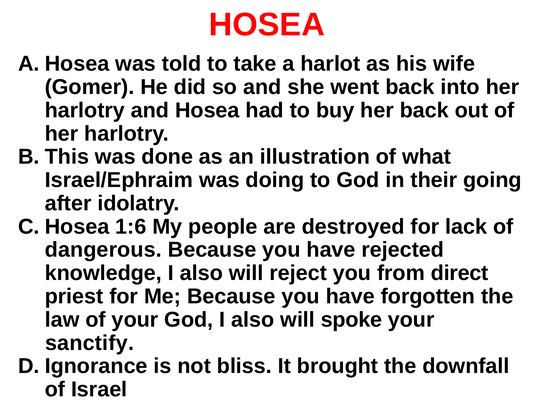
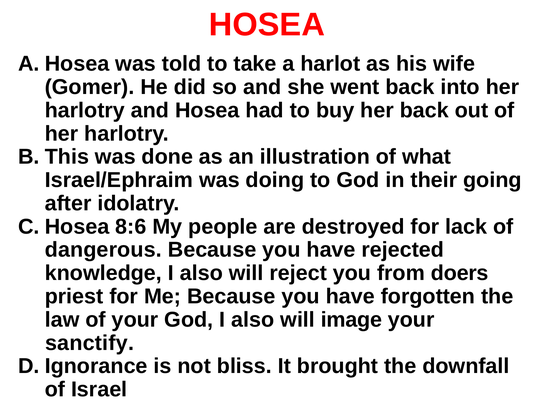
1:6: 1:6 -> 8:6 (131, 226)
direct: direct -> doers (460, 273)
spoke: spoke -> image (352, 319)
